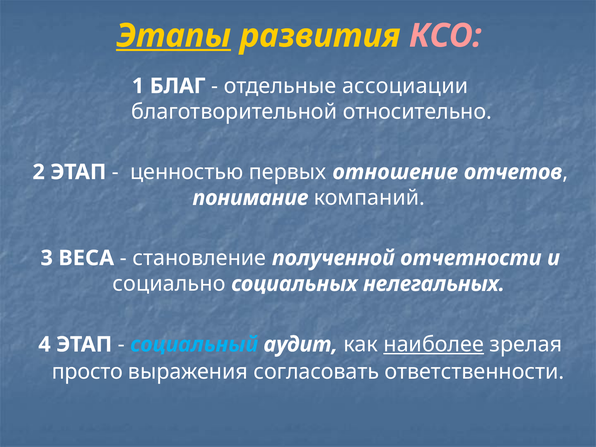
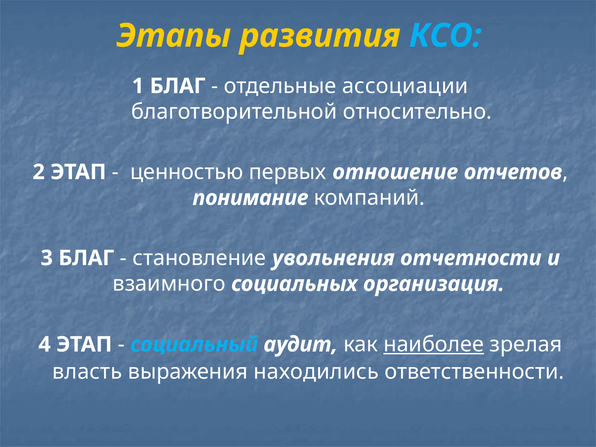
Этапы underline: present -> none (173, 36)
КСО colour: pink -> light blue (445, 36)
3 ВЕСА: ВЕСА -> БЛАГ (86, 258)
полученной: полученной -> увольнения (333, 258)
социально: социально -> взаимного (169, 284)
нелегальных: нелегальных -> организация (434, 284)
просто: просто -> власть (87, 372)
согласовать: согласовать -> находились (316, 372)
